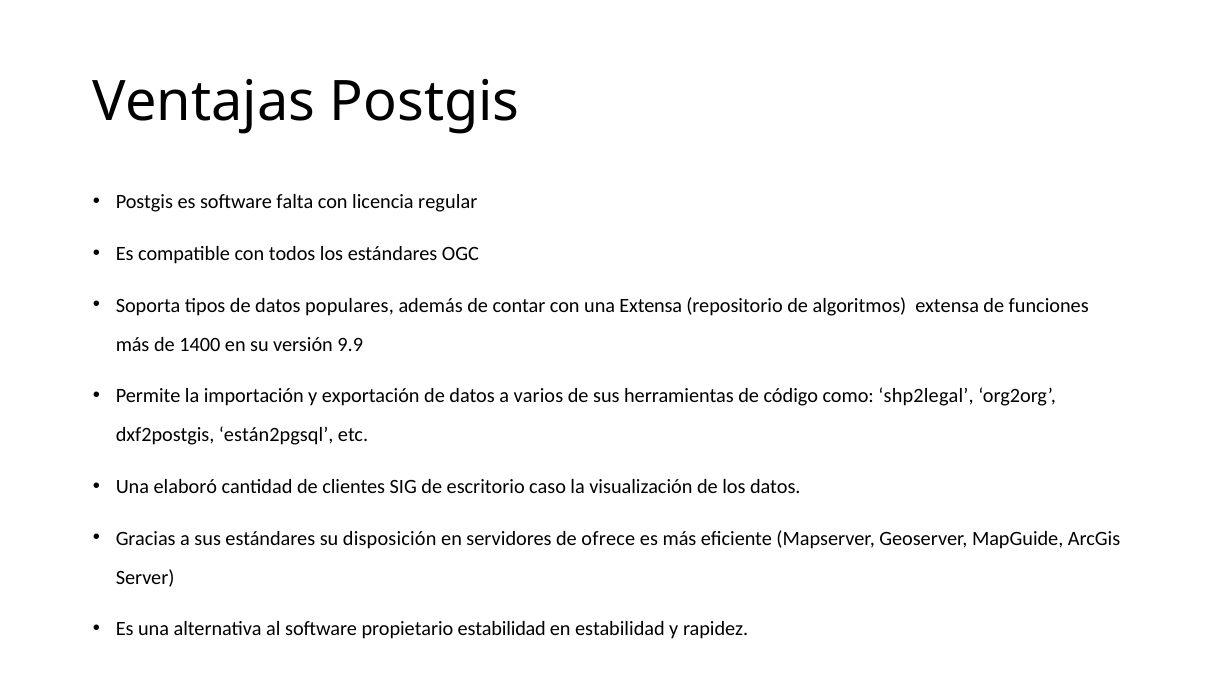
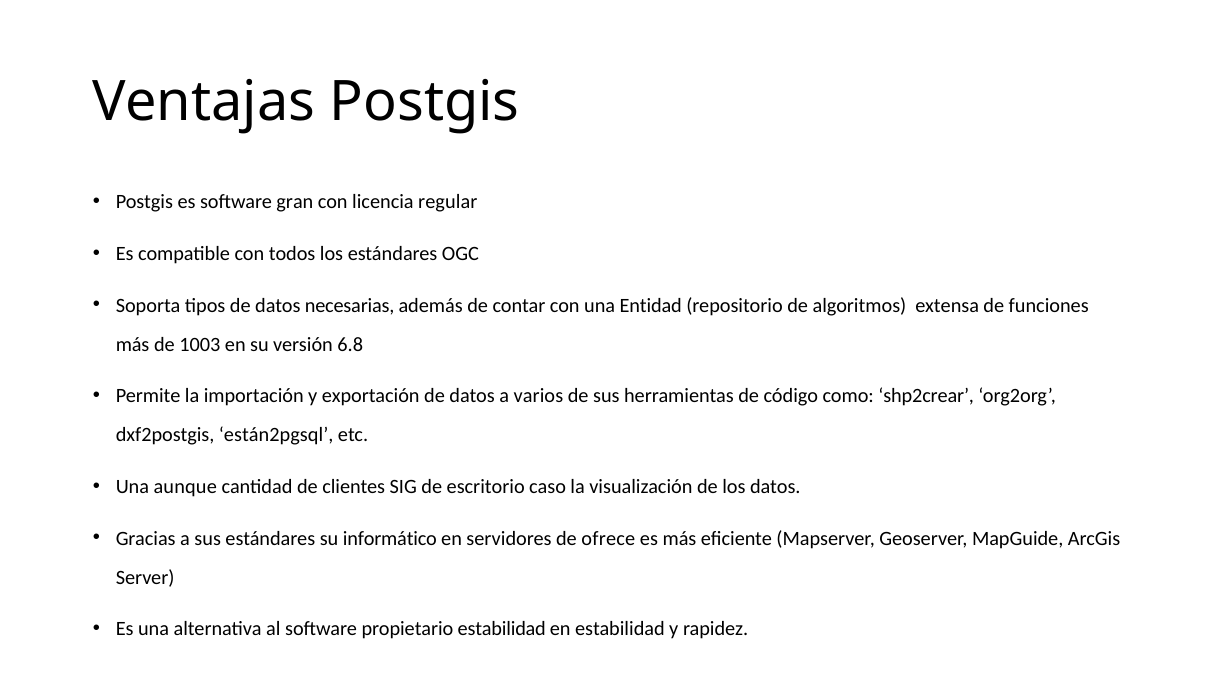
falta: falta -> gran (295, 202)
populares: populares -> necesarias (350, 305)
una Extensa: Extensa -> Entidad (651, 305)
1400: 1400 -> 1003 (200, 344)
9.9: 9.9 -> 6.8 (350, 344)
shp2legal: shp2legal -> shp2crear (926, 396)
elaboró: elaboró -> aunque (185, 487)
disposición: disposición -> informático (390, 538)
